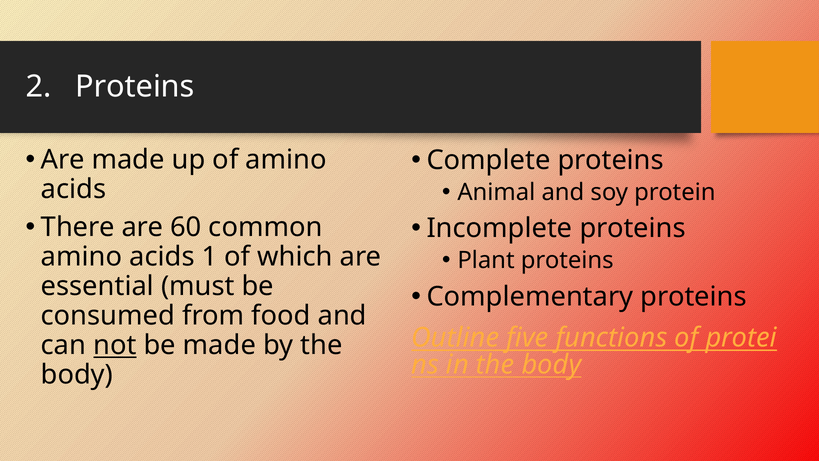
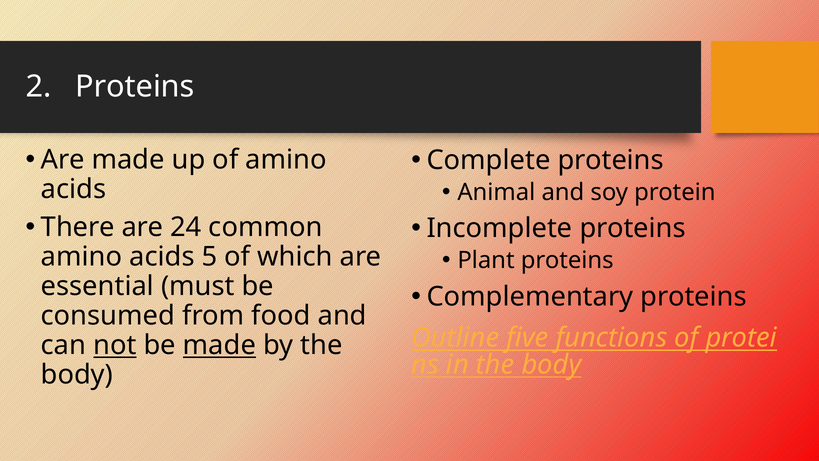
60: 60 -> 24 (186, 227)
1: 1 -> 5 (209, 257)
made underline: none -> present (219, 345)
